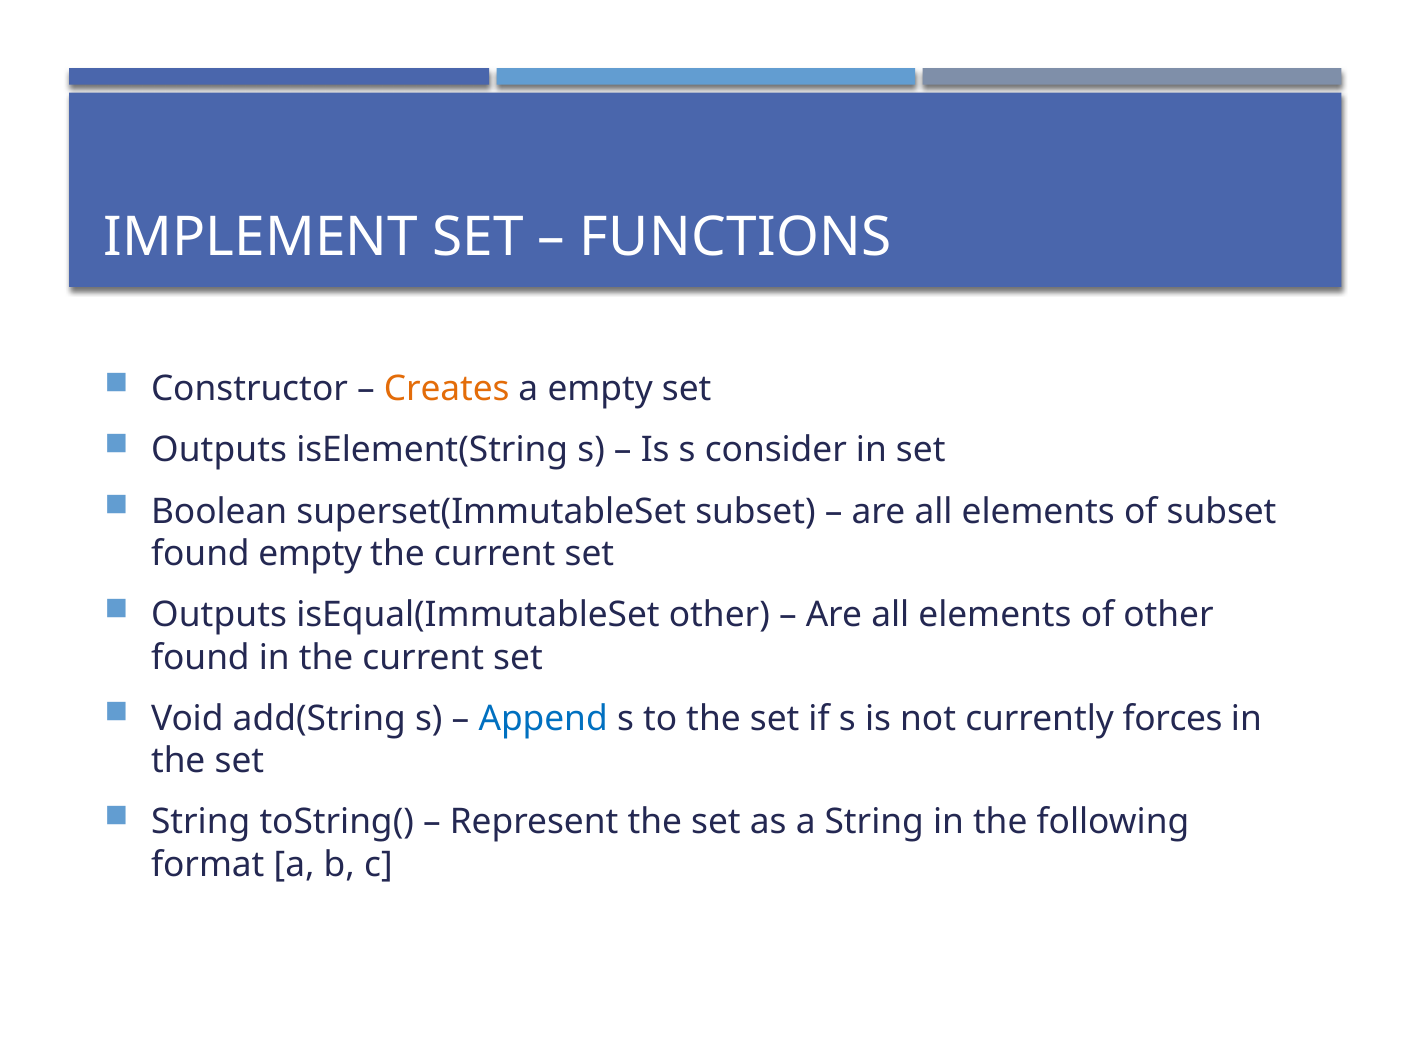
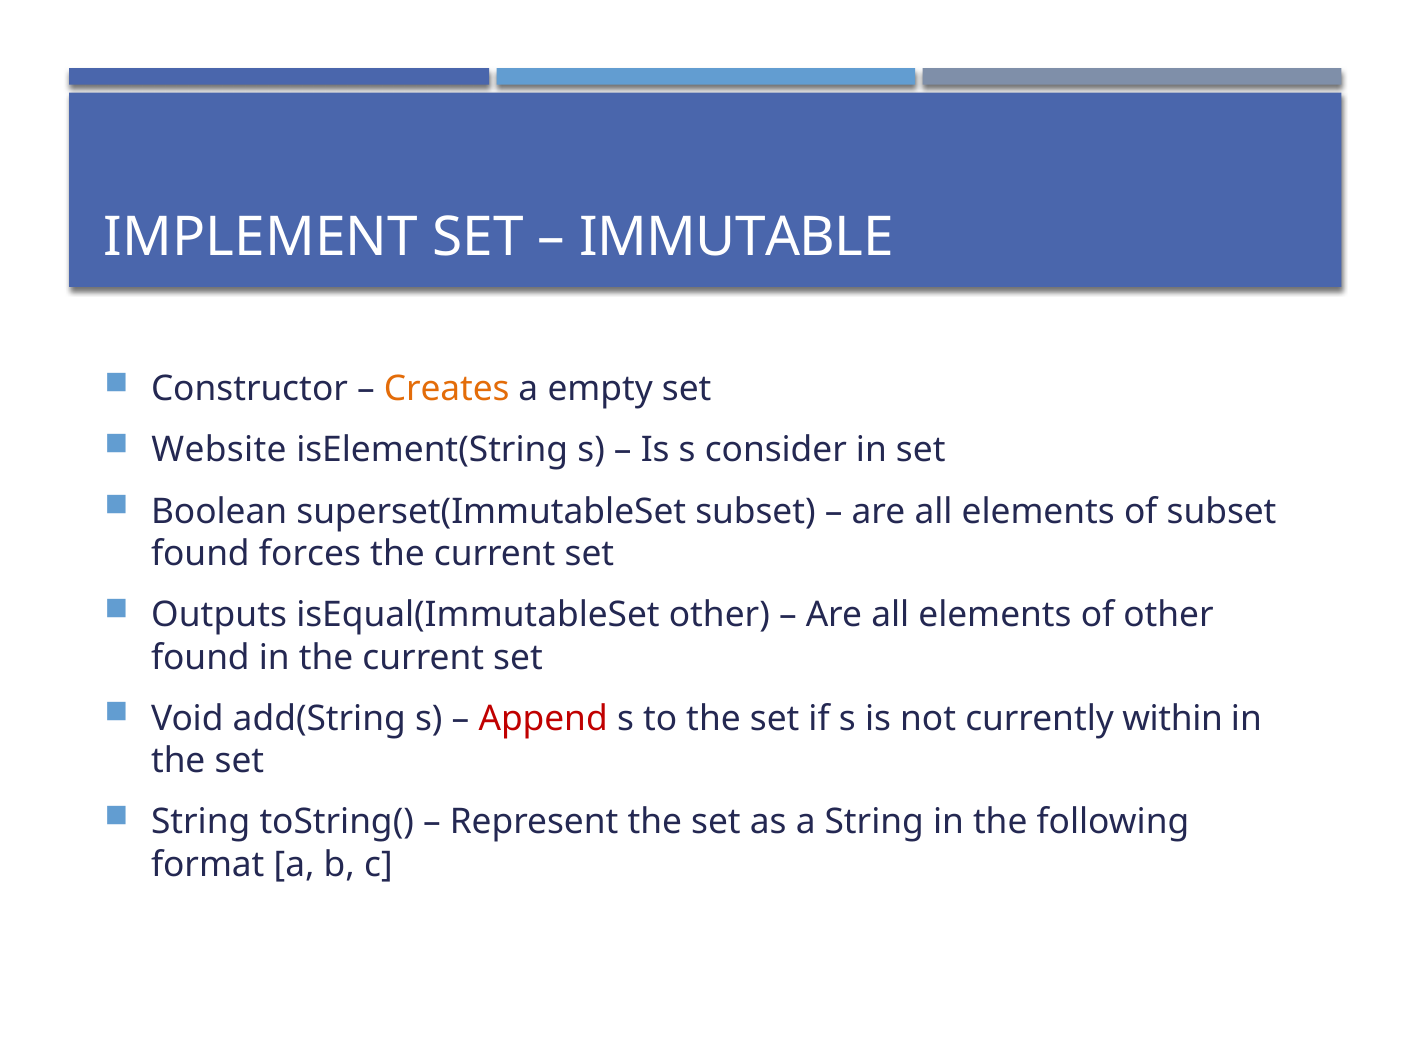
FUNCTIONS: FUNCTIONS -> IMMUTABLE (736, 237)
Outputs: Outputs -> Website (219, 450)
found empty: empty -> forces (310, 554)
Append colour: blue -> red (543, 719)
forces: forces -> within (1173, 719)
